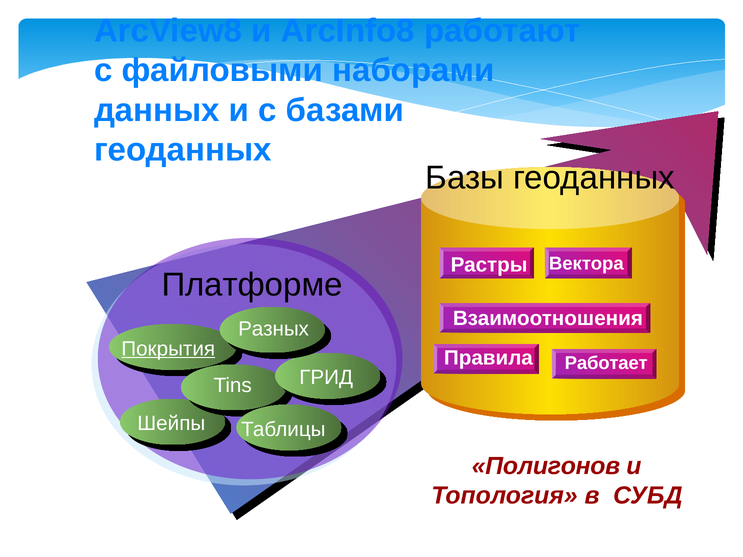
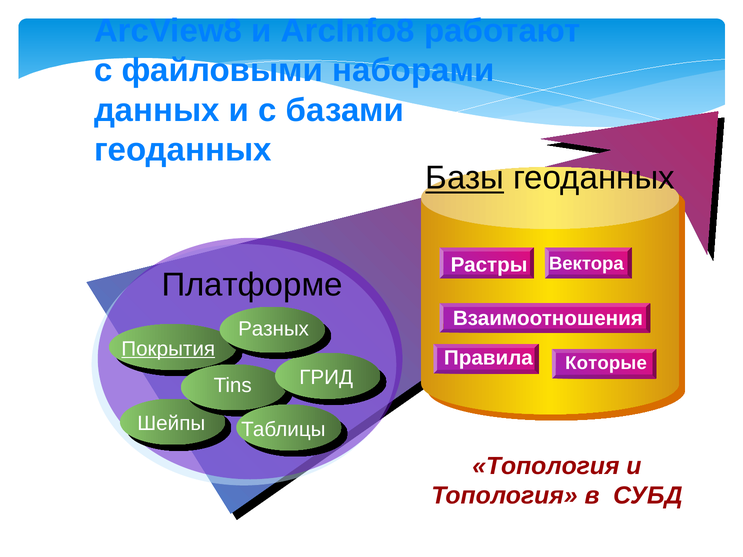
Базы underline: none -> present (465, 178)
Работает: Работает -> Которые (606, 363)
Полигонов: Полигонов -> Топология (546, 466)
